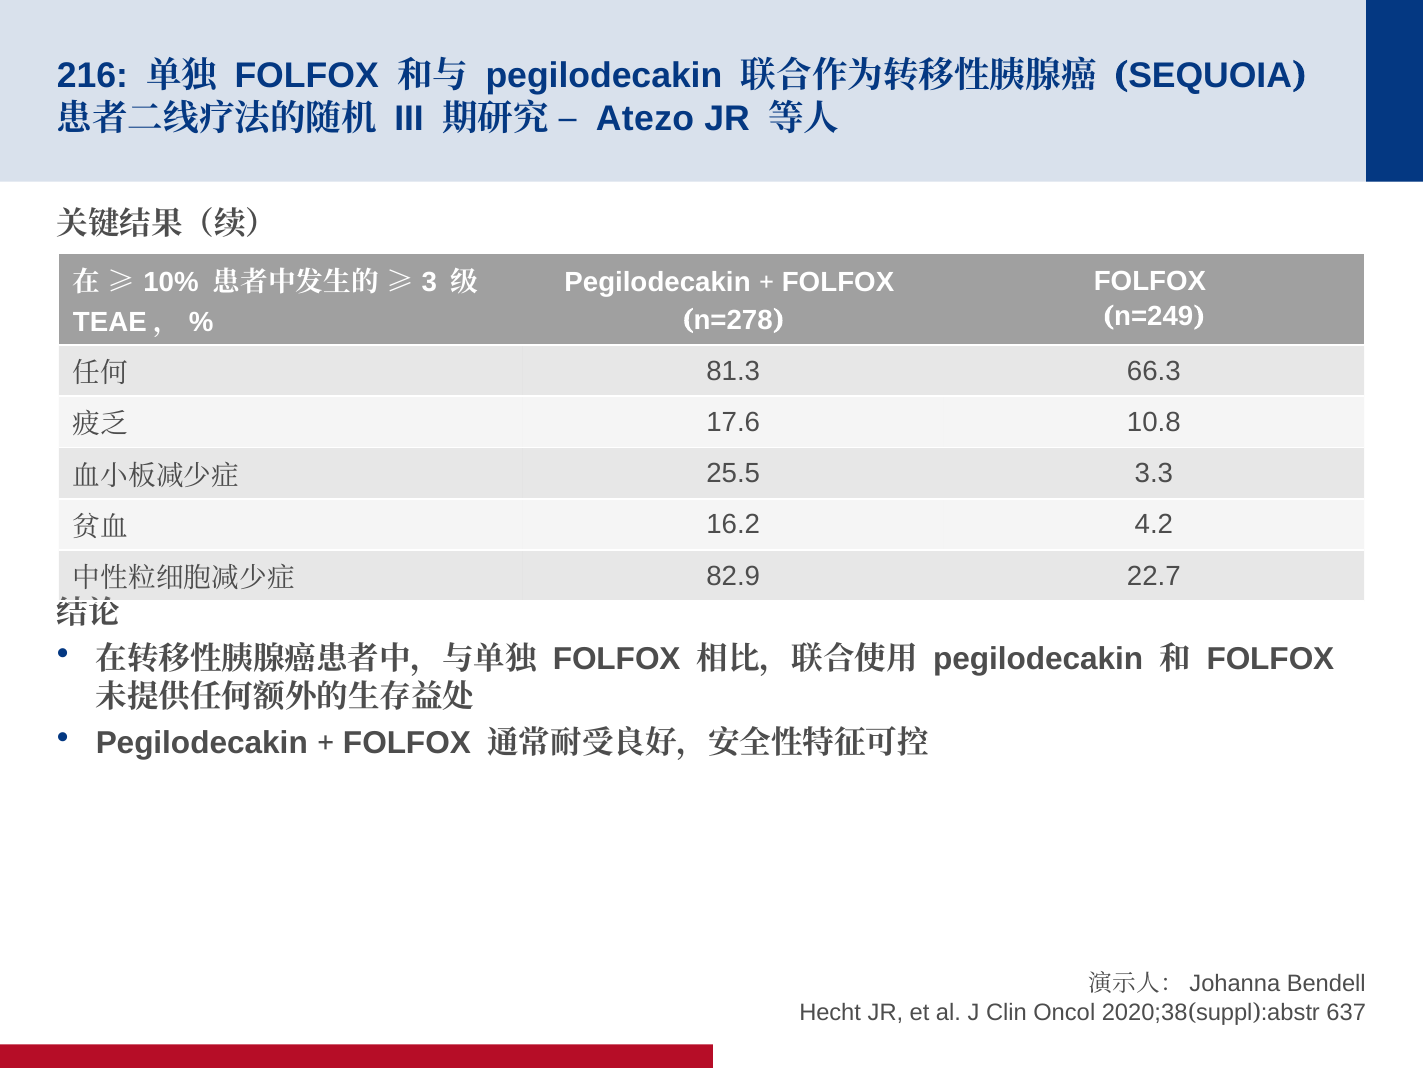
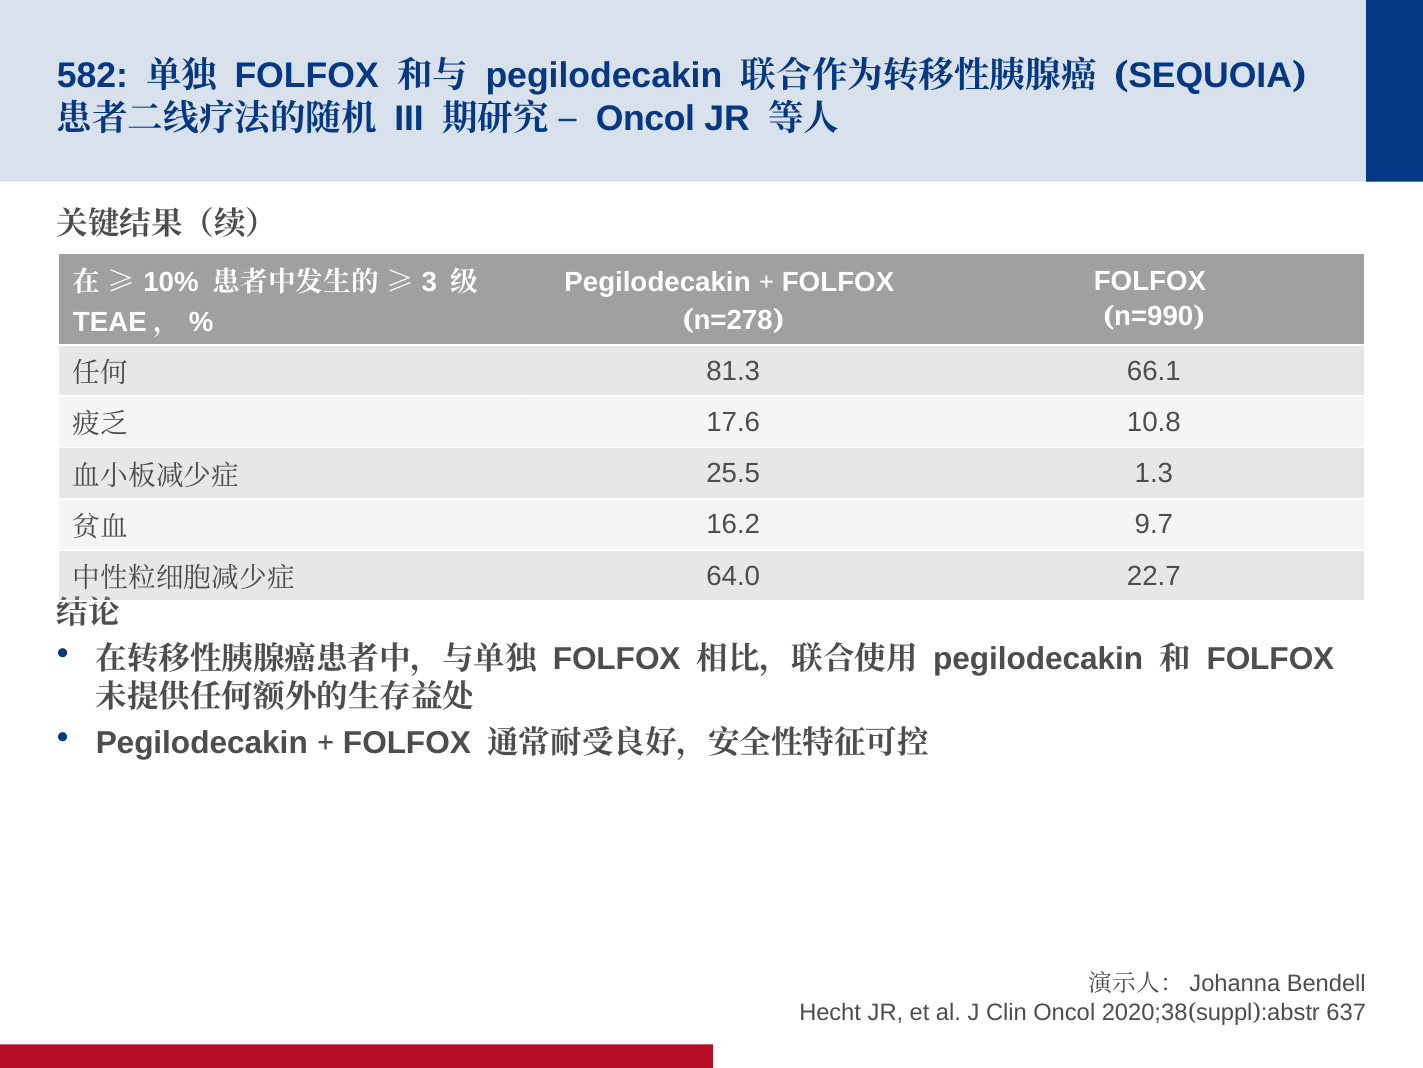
216: 216 -> 582 (92, 75)
Atezo: Atezo -> Oncol (645, 118)
n=249: n=249 -> n=990 (1154, 317)
66.3: 66.3 -> 66.1 (1154, 371)
3.3: 3.3 -> 1.3 (1154, 473)
4.2: 4.2 -> 9.7 (1154, 524)
82.9: 82.9 -> 64.0 (733, 576)
